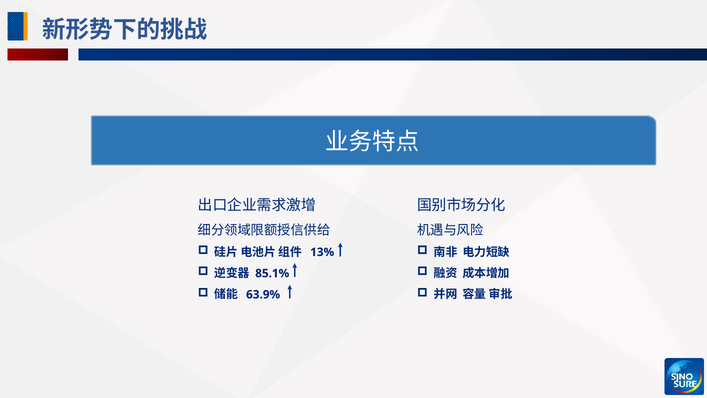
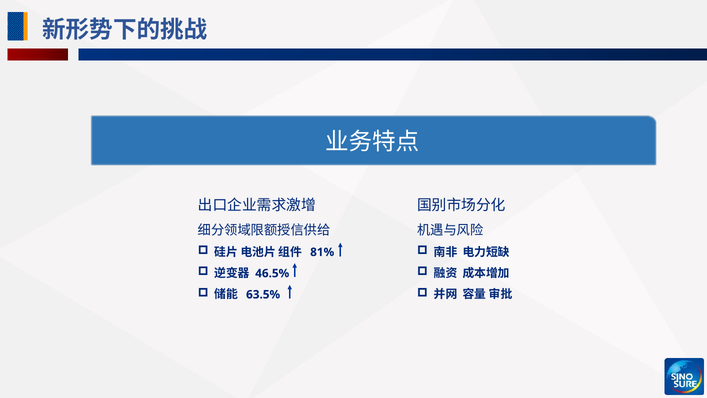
13%: 13% -> 81% (322, 252)
85.1%: 85.1% -> 46.5% (272, 273)
63.9%: 63.9% -> 63.5% (263, 294)
